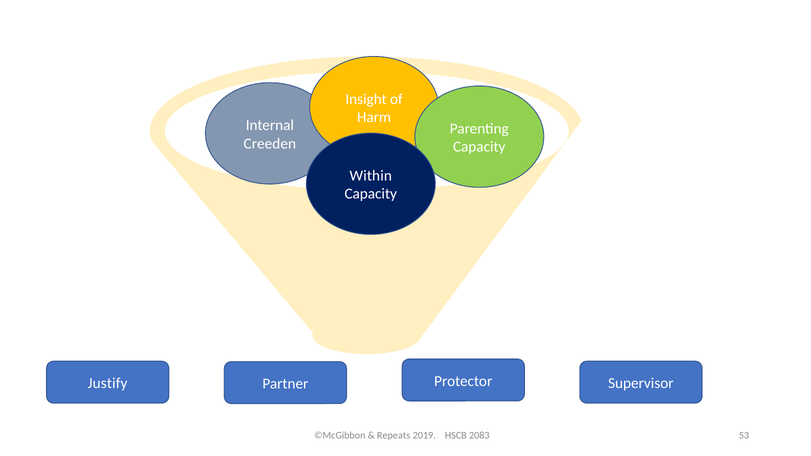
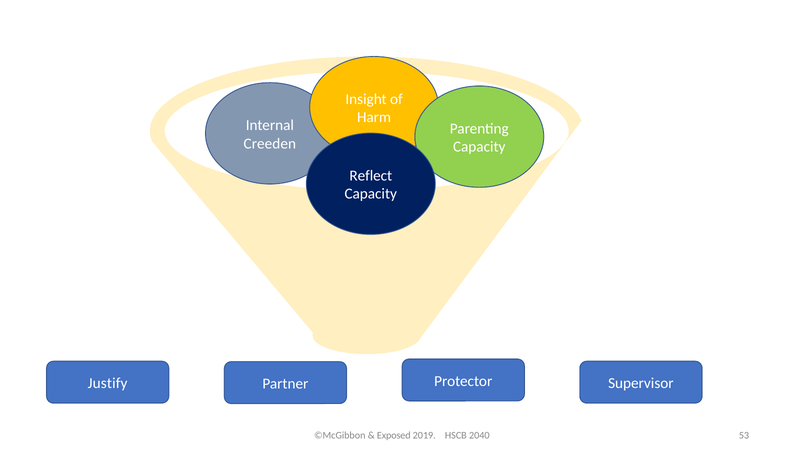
Within: Within -> Reflect (371, 176)
Repeats: Repeats -> Exposed (394, 436)
2083: 2083 -> 2040 (479, 436)
